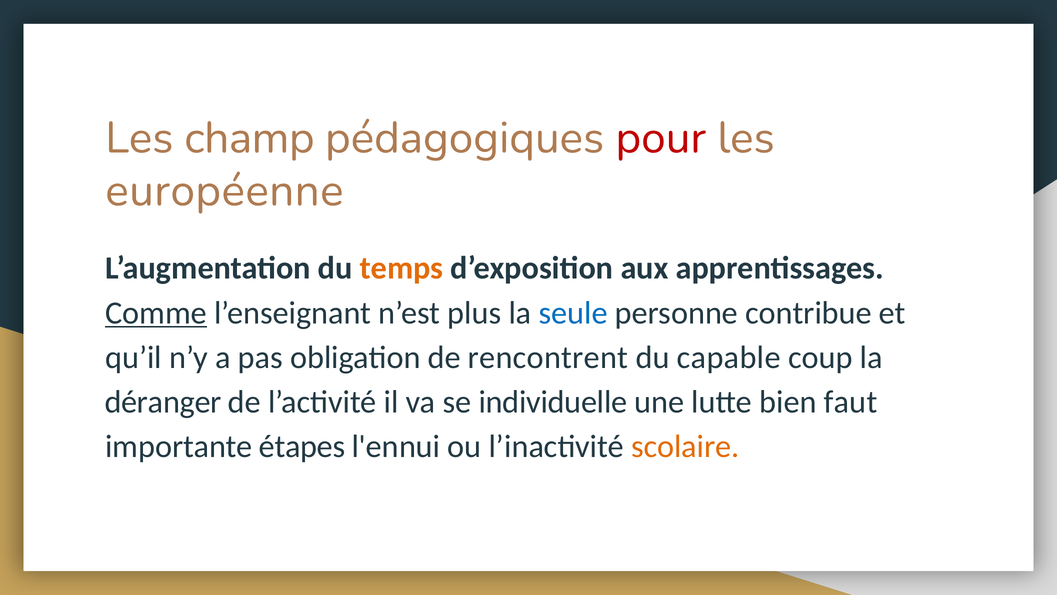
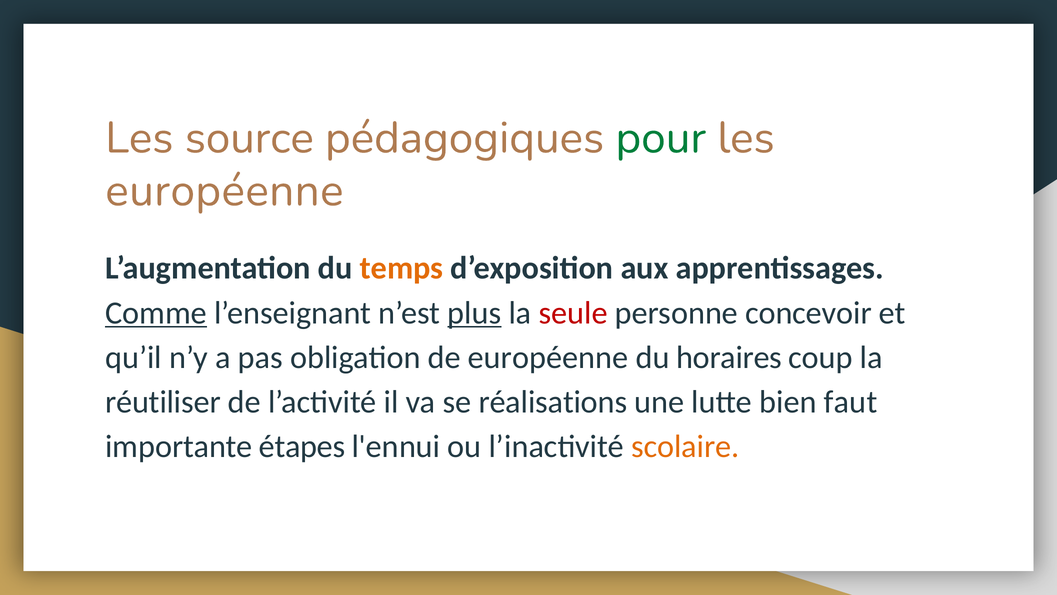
champ: champ -> source (249, 138)
pour colour: red -> green (661, 138)
plus underline: none -> present (474, 313)
seule colour: blue -> red (573, 313)
contribue: contribue -> concevoir (808, 313)
de rencontrent: rencontrent -> européenne (548, 357)
capable: capable -> horaires (729, 357)
déranger: déranger -> réutiliser (163, 402)
individuelle: individuelle -> réalisations (553, 402)
